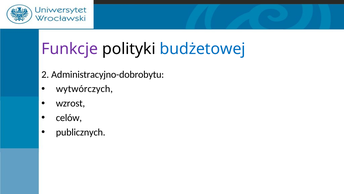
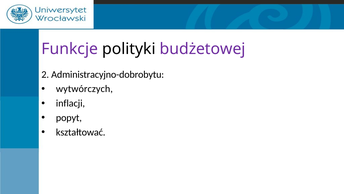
budżetowej colour: blue -> purple (203, 49)
wzrost: wzrost -> inflacji (70, 103)
celów: celów -> popyt (69, 118)
publicznych: publicznych -> kształtować (81, 132)
